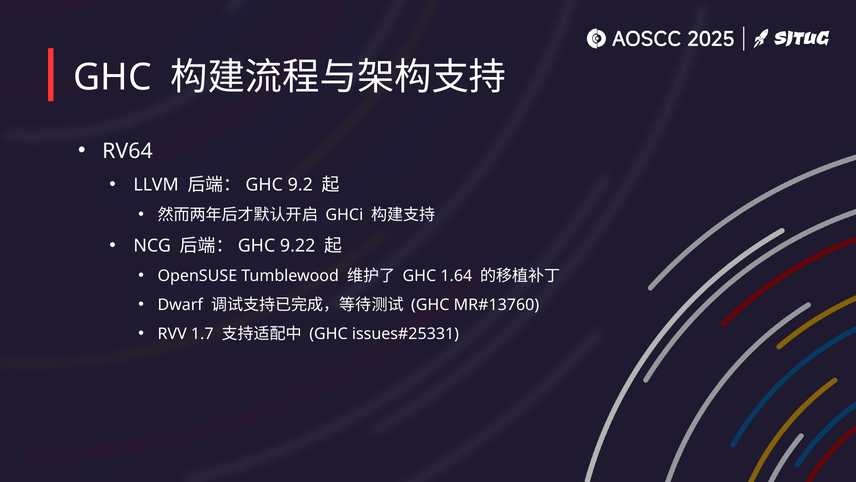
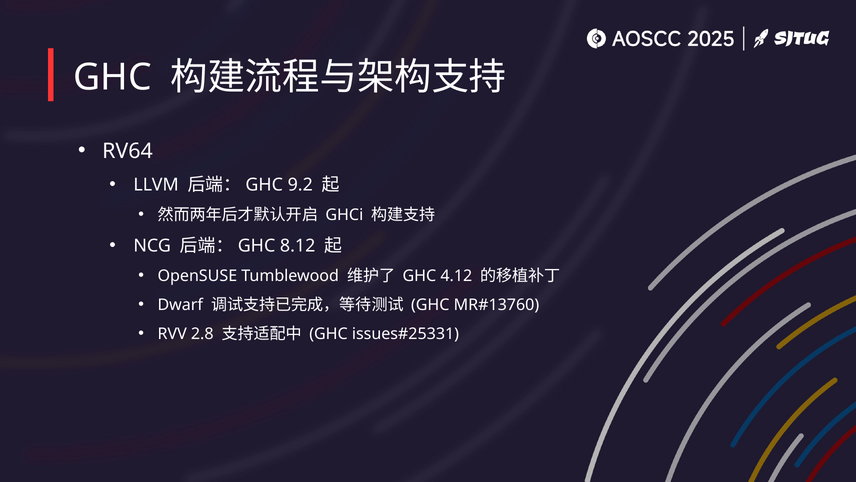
9.22: 9.22 -> 8.12 (298, 246)
1.64: 1.64 -> 4.12 (456, 276)
1.7: 1.7 -> 2.8 (202, 333)
